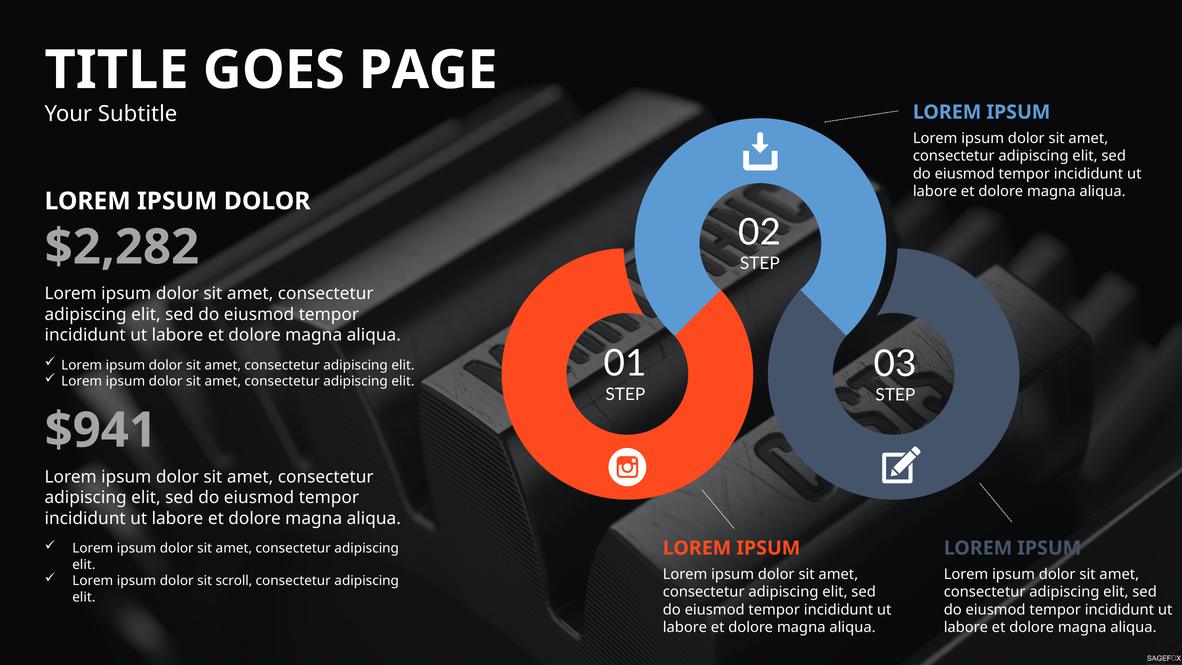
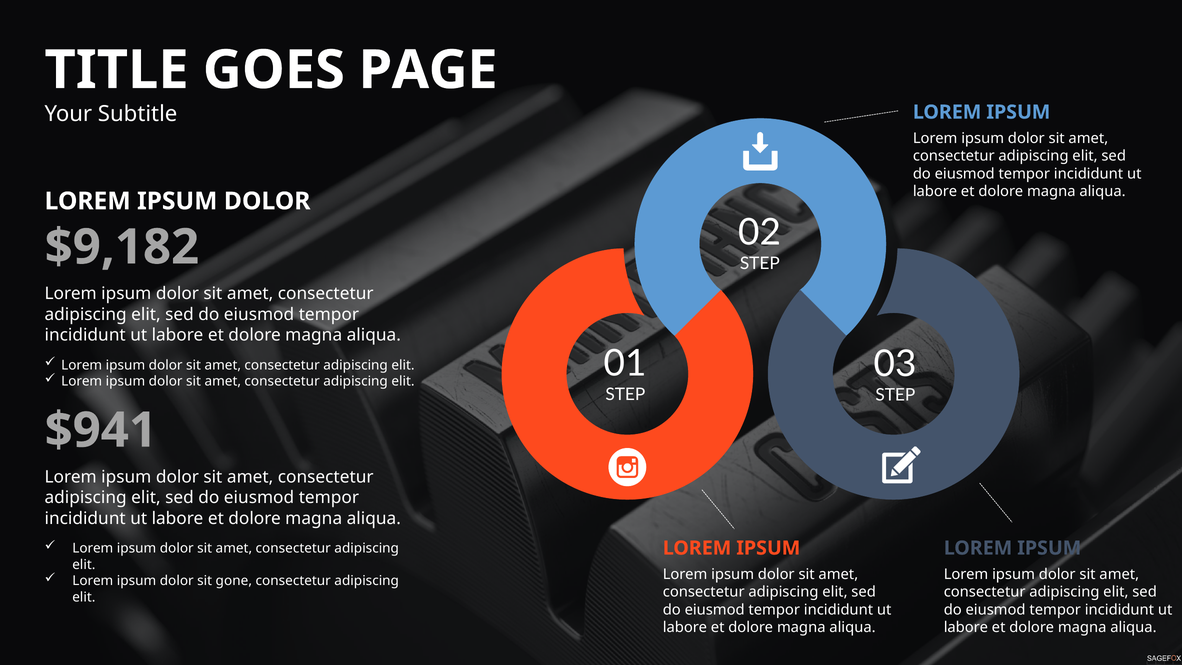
$2,282: $2,282 -> $9,182 (122, 247)
scroll: scroll -> gone (234, 581)
